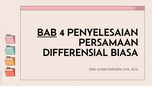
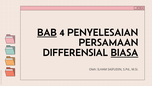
BIASA underline: none -> present (124, 52)
